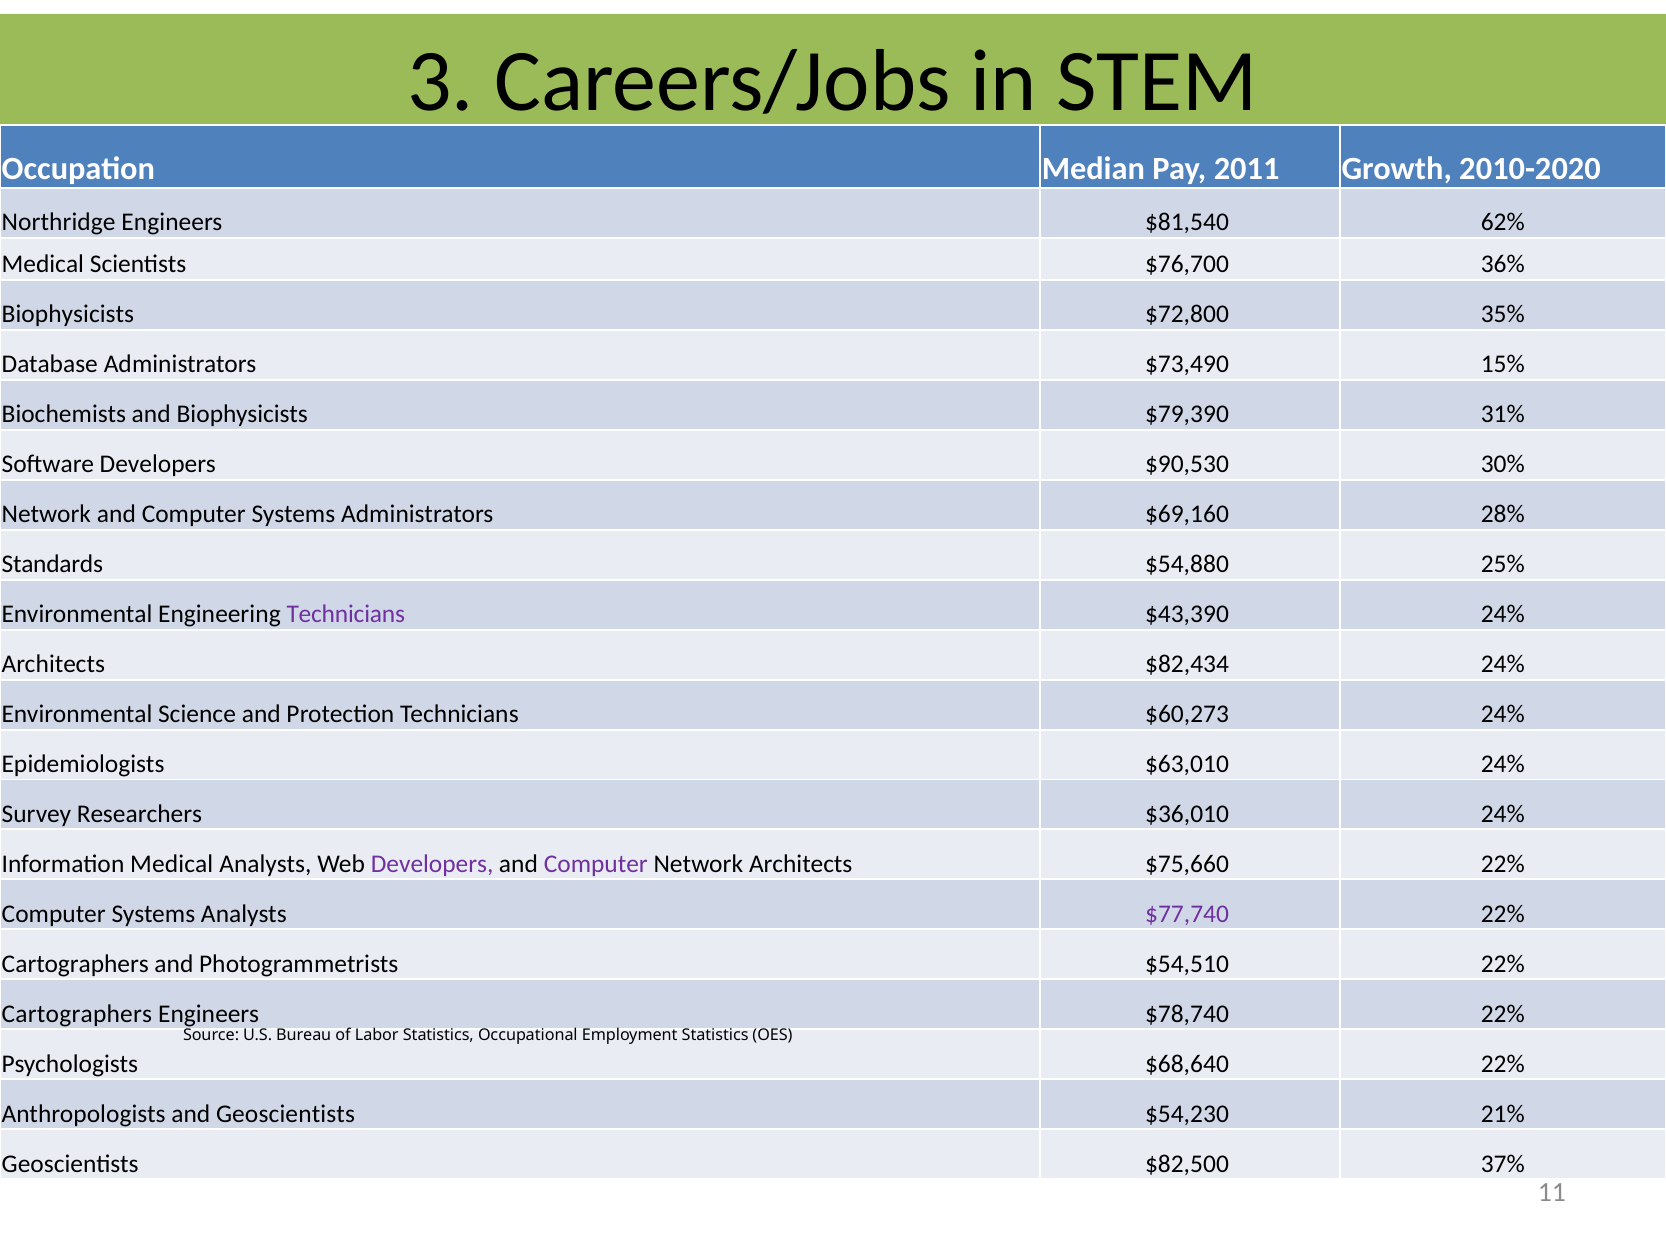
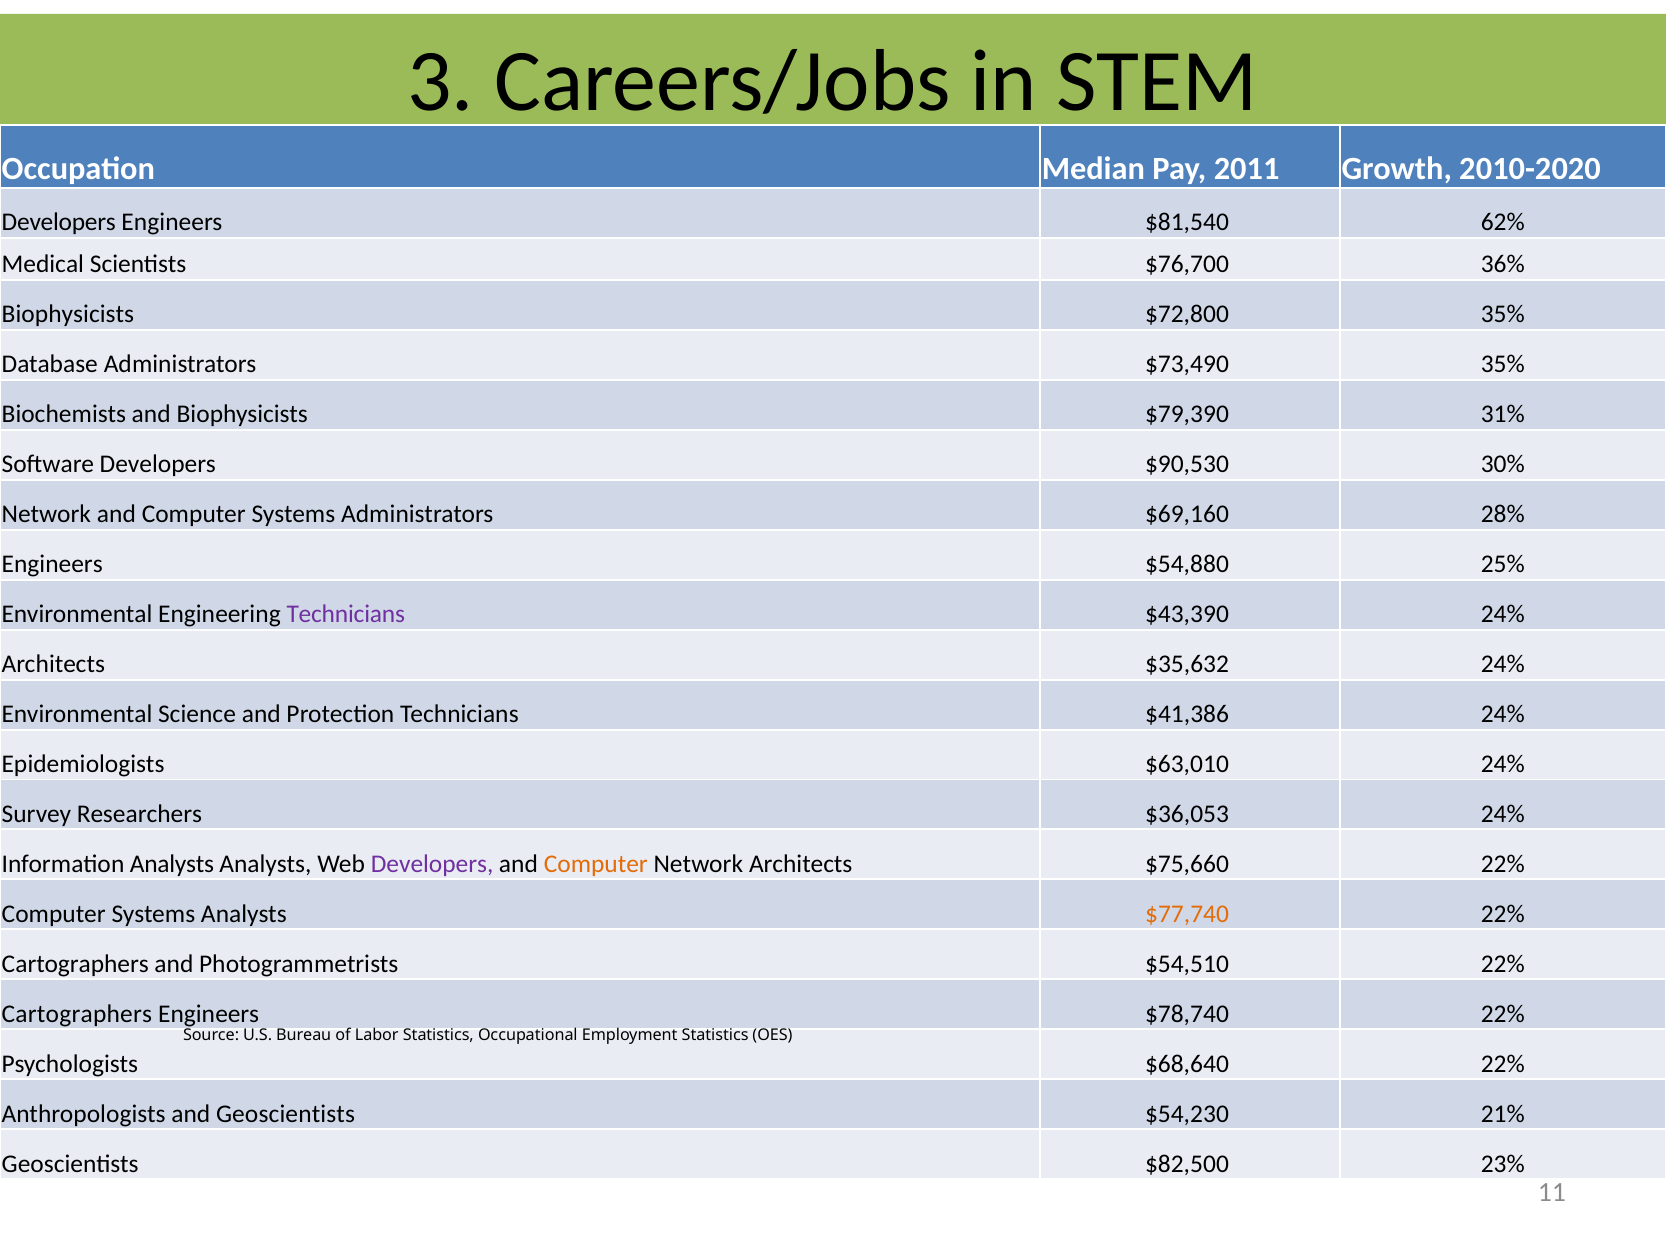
Northridge: Northridge -> Developers (59, 222)
$73,490 15%: 15% -> 35% (1503, 365)
Standards: Standards -> Engineers (52, 565)
$82,434: $82,434 -> $35,632 (1187, 664)
$60,273: $60,273 -> $41,386 (1187, 714)
$36,010: $36,010 -> $36,053 (1187, 814)
Information Medical: Medical -> Analysts (172, 864)
Computer colour: purple -> orange (596, 864)
$77,740 colour: purple -> orange (1187, 914)
37%: 37% -> 23% (1503, 1164)
